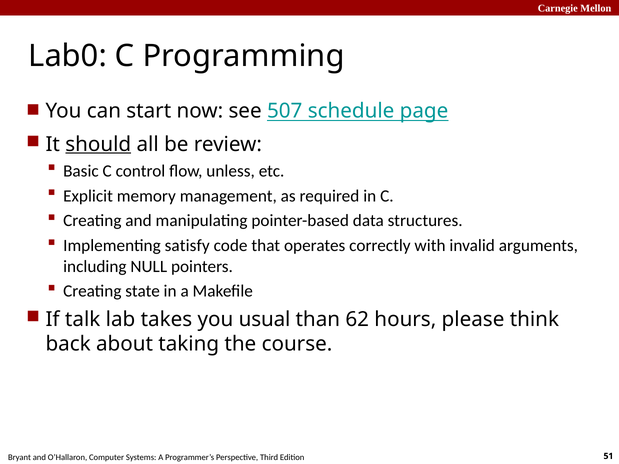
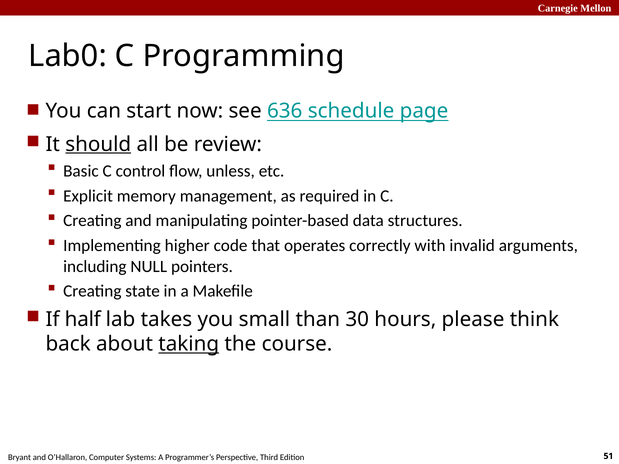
507: 507 -> 636 (285, 111)
satisfy: satisfy -> higher (187, 246)
talk: talk -> half (83, 320)
usual: usual -> small (264, 320)
62: 62 -> 30 (357, 320)
taking underline: none -> present (189, 344)
